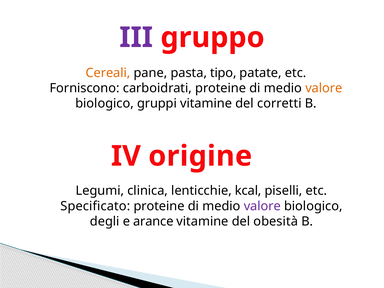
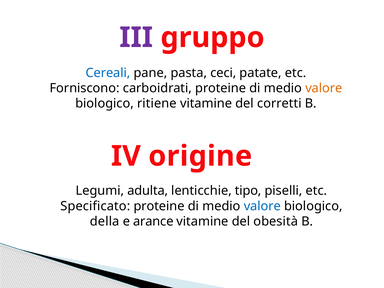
Cereali colour: orange -> blue (108, 73)
tipo: tipo -> ceci (223, 73)
gruppi: gruppi -> ritiene (157, 104)
clinica: clinica -> adulta (148, 191)
kcal: kcal -> tipo (248, 191)
valore colour: purple -> blue (262, 206)
degli: degli -> della (105, 221)
